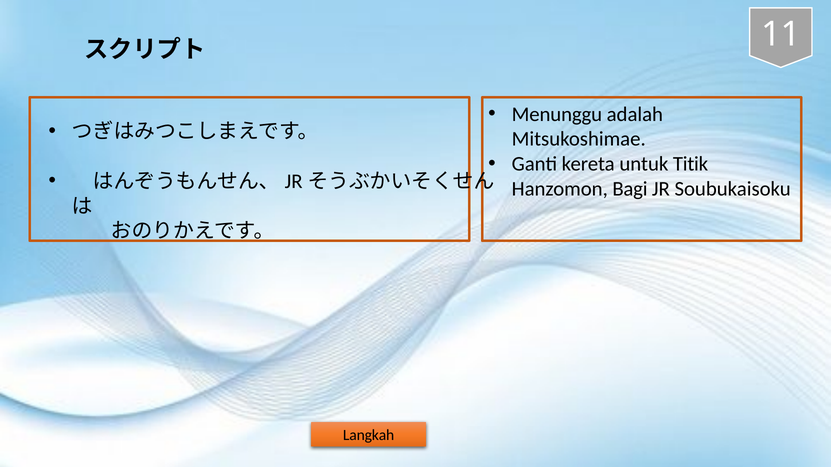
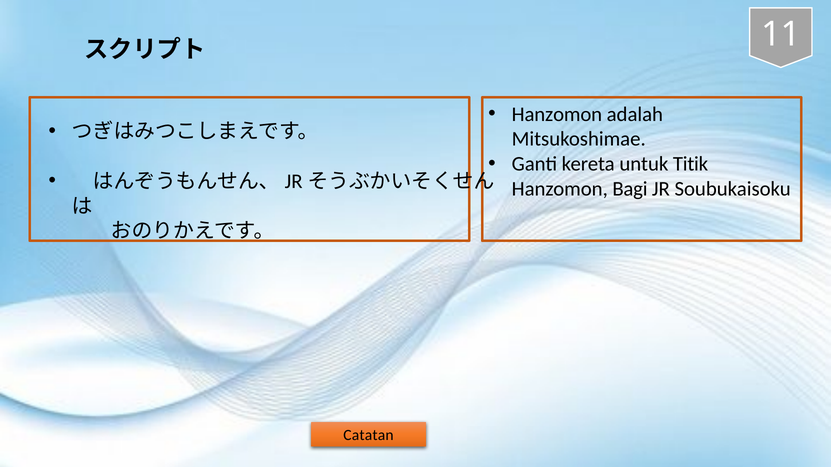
Menunggu: Menunggu -> Hanzomon (557, 114)
Langkah: Langkah -> Catatan (368, 436)
